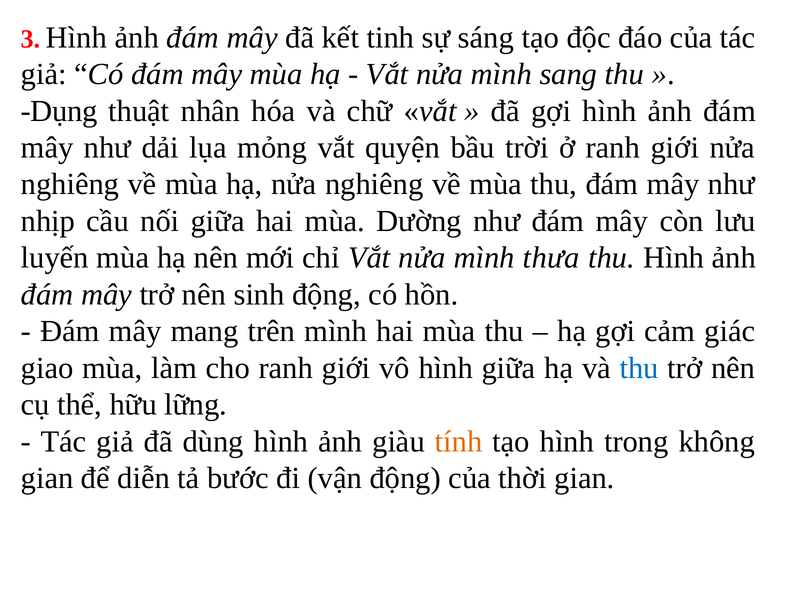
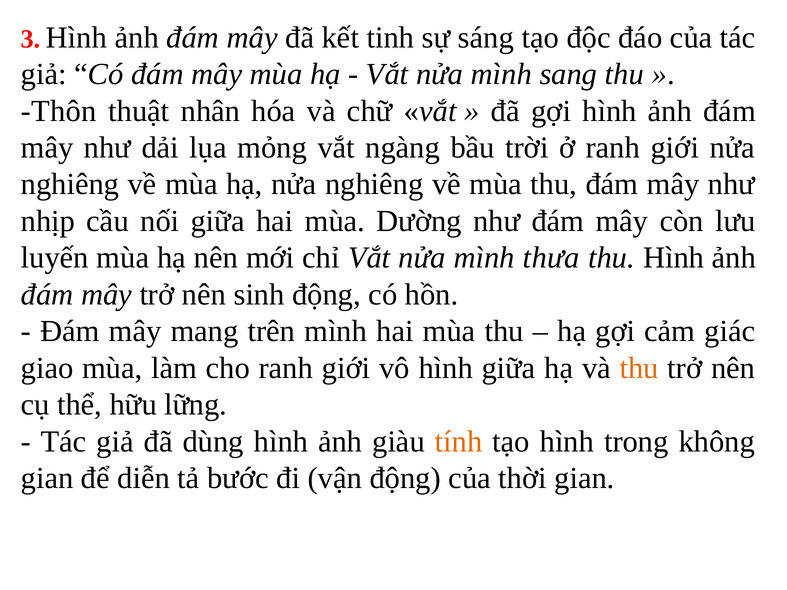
Dụng: Dụng -> Thôn (59, 111)
quyện: quyện -> ngàng (403, 148)
thu colour: blue -> orange (639, 368)
